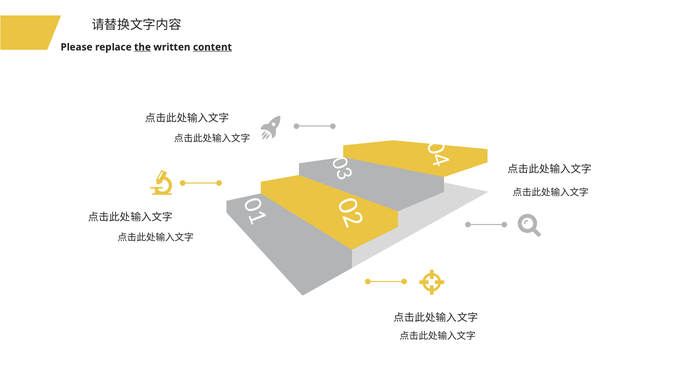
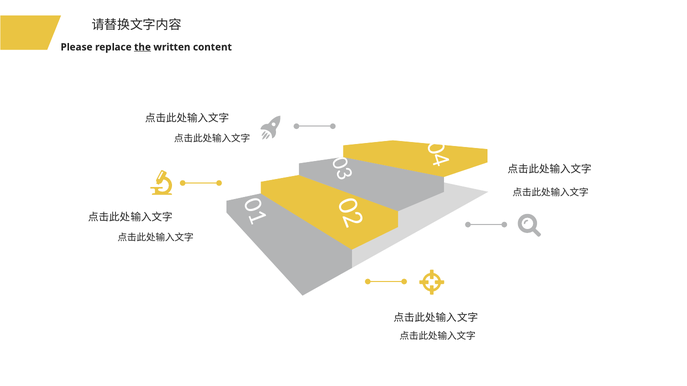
content underline: present -> none (212, 47)
